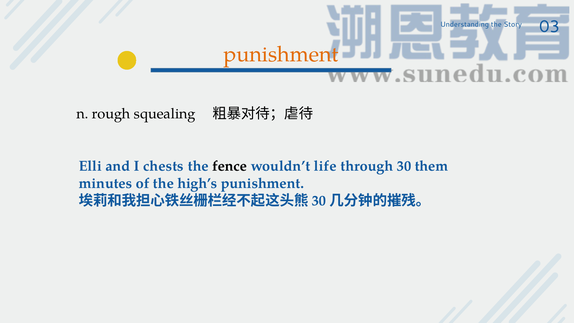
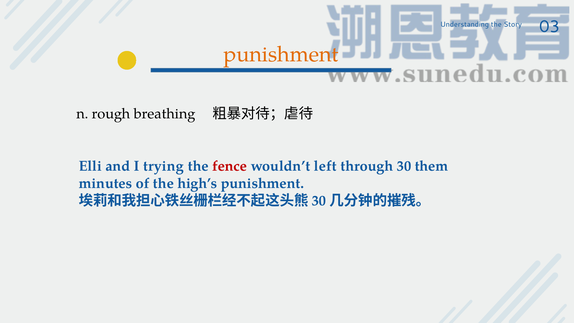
squealing: squealing -> breathing (165, 114)
chests: chests -> trying (163, 166)
fence colour: black -> red (230, 166)
life: life -> left (325, 166)
